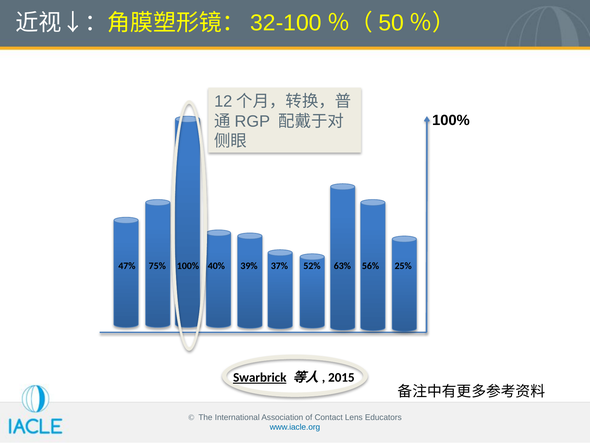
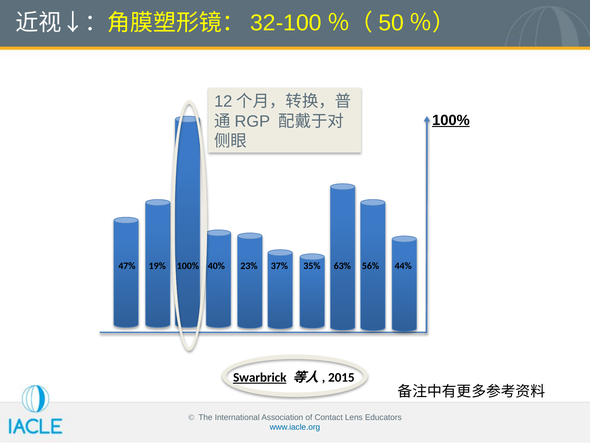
100% underline: none -> present (451, 120)
75%: 75% -> 19% (157, 266)
39%: 39% -> 23% (249, 266)
52%: 52% -> 35% (312, 266)
25%: 25% -> 44% (403, 266)
